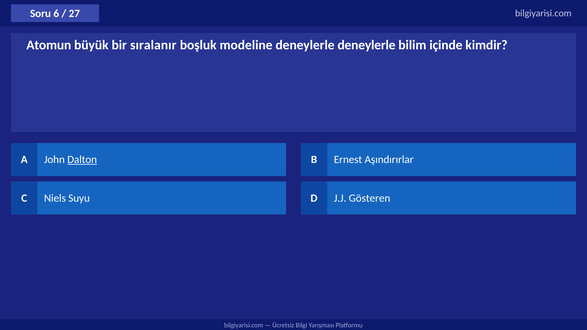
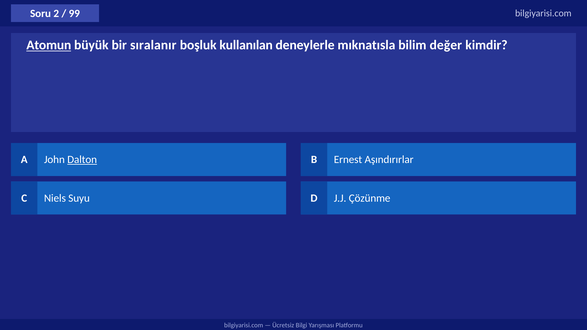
6: 6 -> 2 (56, 13)
27: 27 -> 99 (74, 13)
Atomun underline: none -> present (49, 45)
modeline: modeline -> kullanılan (246, 45)
deneylerle deneylerle: deneylerle -> mıknatısla (366, 45)
içinde: içinde -> değer (446, 45)
Gösteren: Gösteren -> Çözünme (370, 198)
